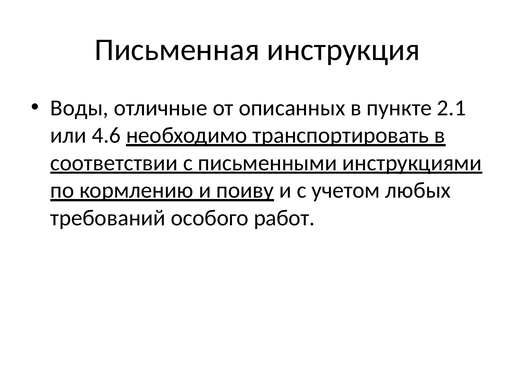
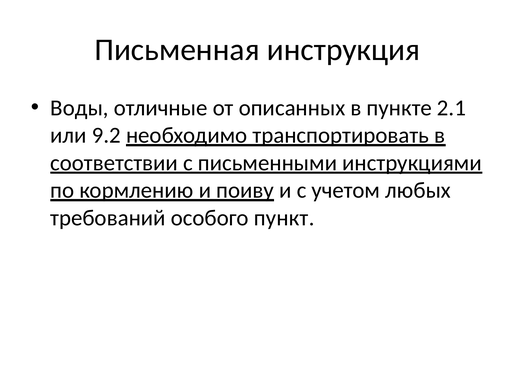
4.6: 4.6 -> 9.2 (106, 136)
работ: работ -> пункт (284, 218)
